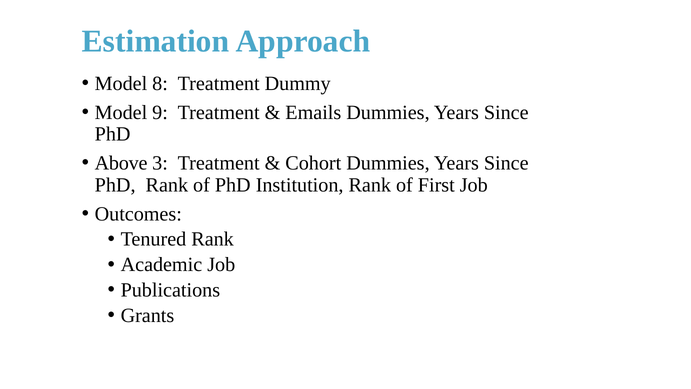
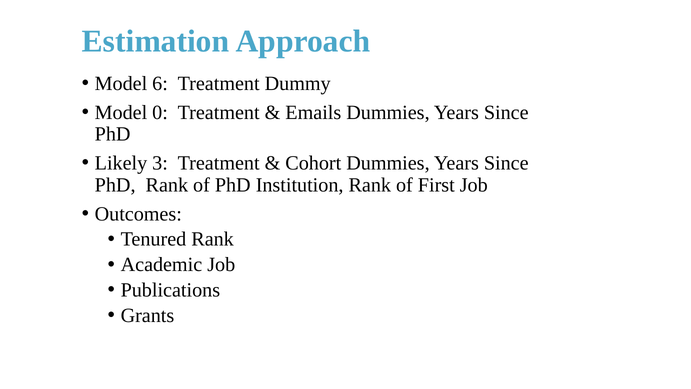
8: 8 -> 6 (160, 83)
9: 9 -> 0 (160, 112)
Above: Above -> Likely (121, 163)
